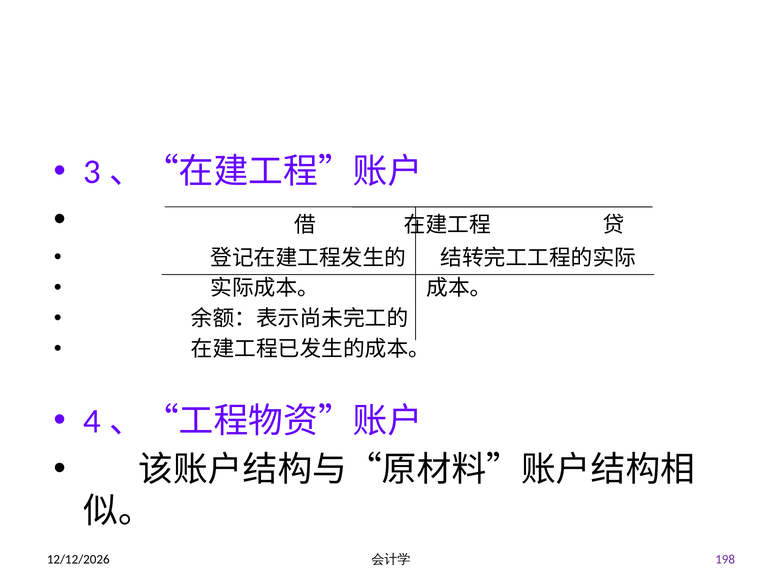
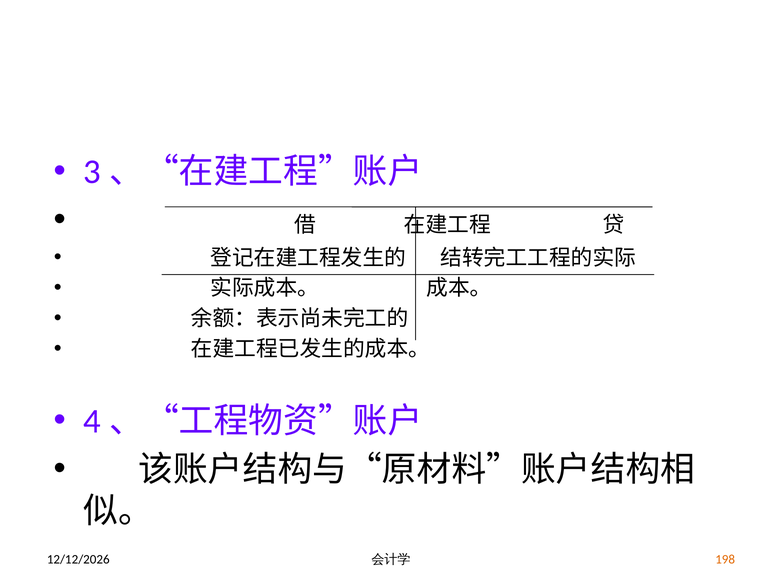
198 colour: purple -> orange (725, 560)
